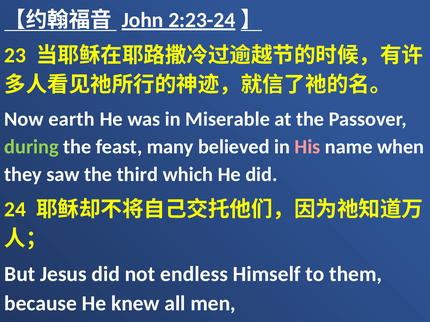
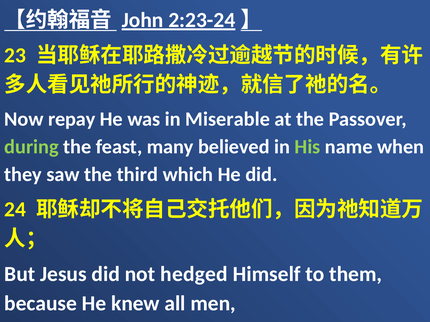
earth: earth -> repay (72, 119)
His colour: pink -> light green (307, 147)
endless: endless -> hedged (194, 274)
